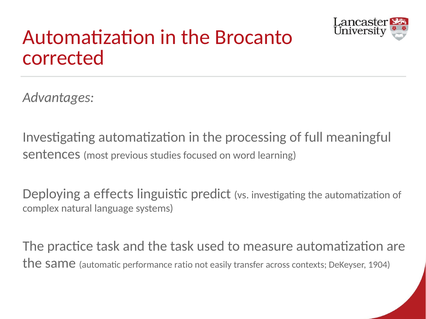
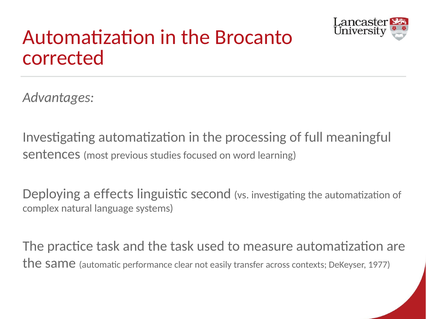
predict: predict -> second (211, 194)
ratio: ratio -> clear (184, 265)
1904: 1904 -> 1977 (379, 265)
